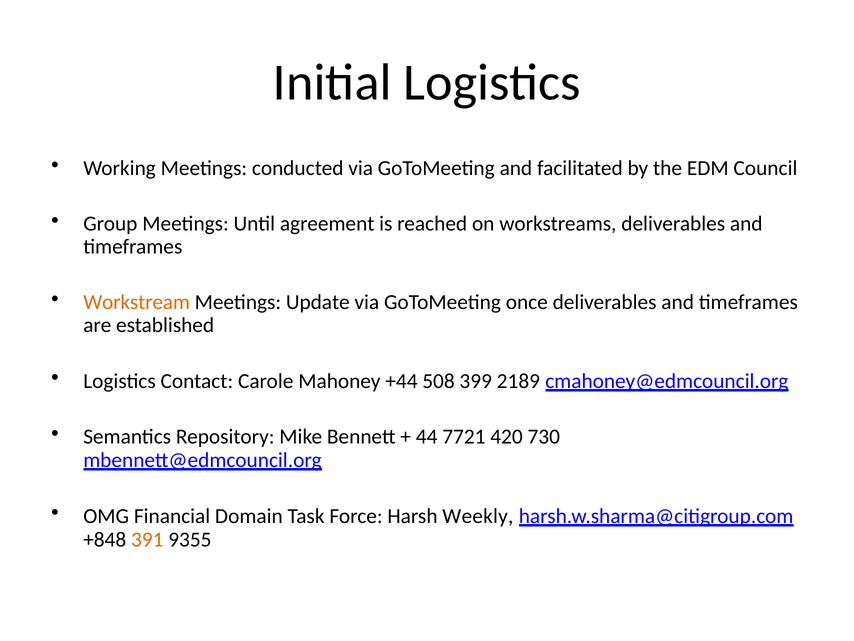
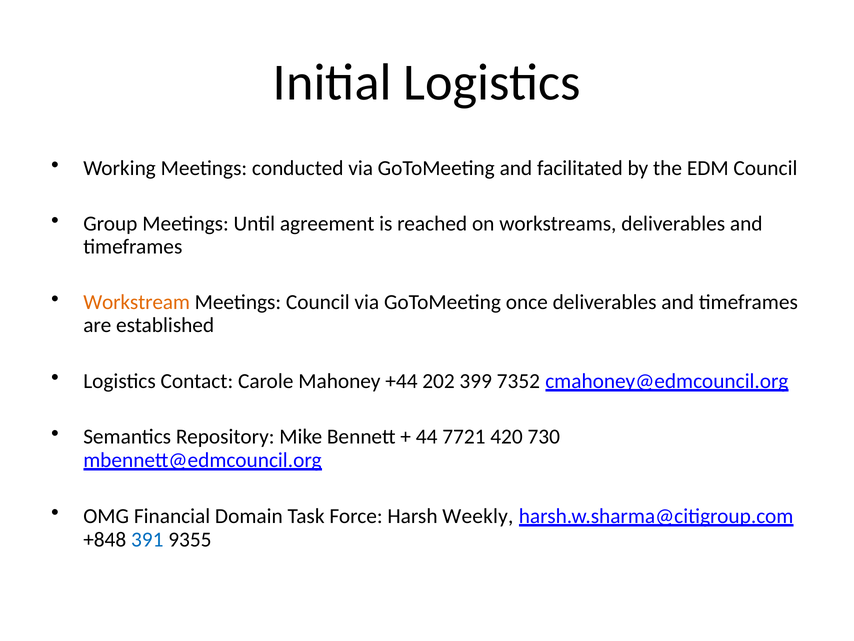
Meetings Update: Update -> Council (318, 302)
508: 508 -> 202 (439, 381)
2189: 2189 -> 7352 (518, 381)
391 colour: orange -> blue (147, 539)
